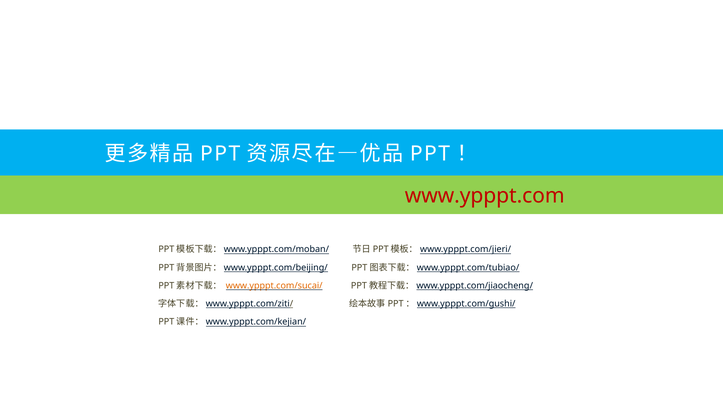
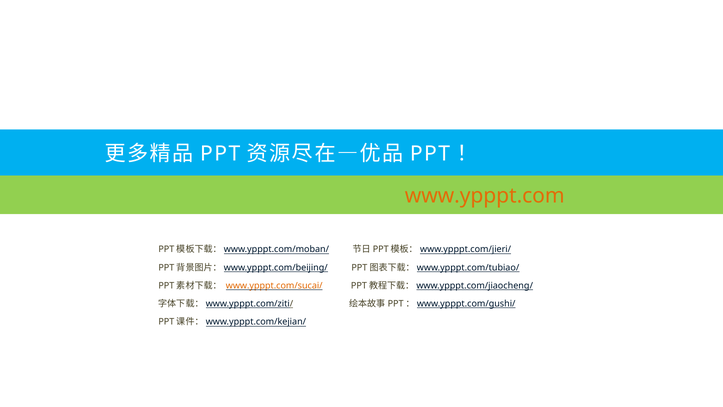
www.ypppt.com colour: red -> orange (485, 196)
